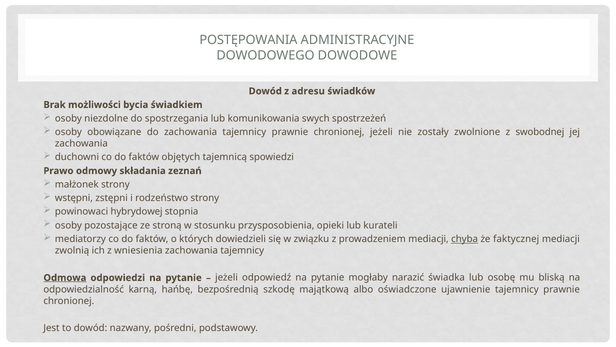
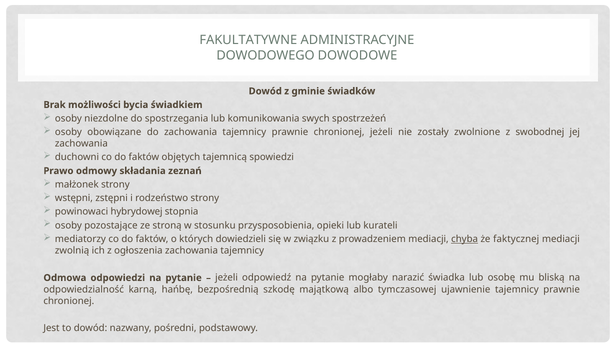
POSTĘPOWANIA: POSTĘPOWANIA -> FAKULTATYWNE (248, 40)
adresu: adresu -> gminie (308, 91)
wniesienia: wniesienia -> ogłoszenia (138, 250)
Odmowa underline: present -> none (65, 277)
oświadczone: oświadczone -> tymczasowej (407, 289)
